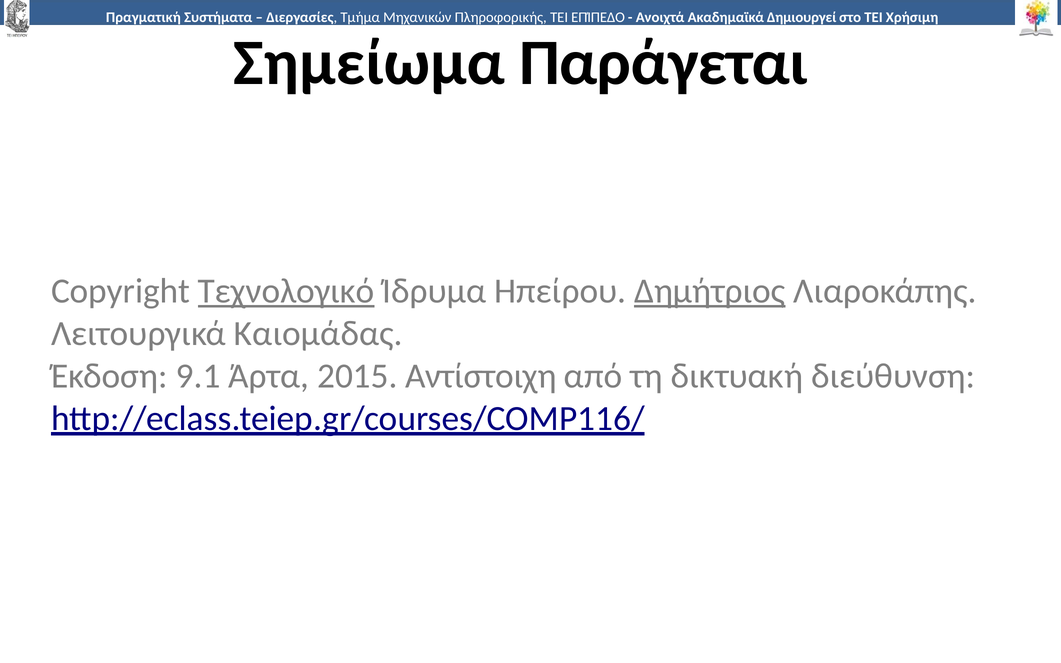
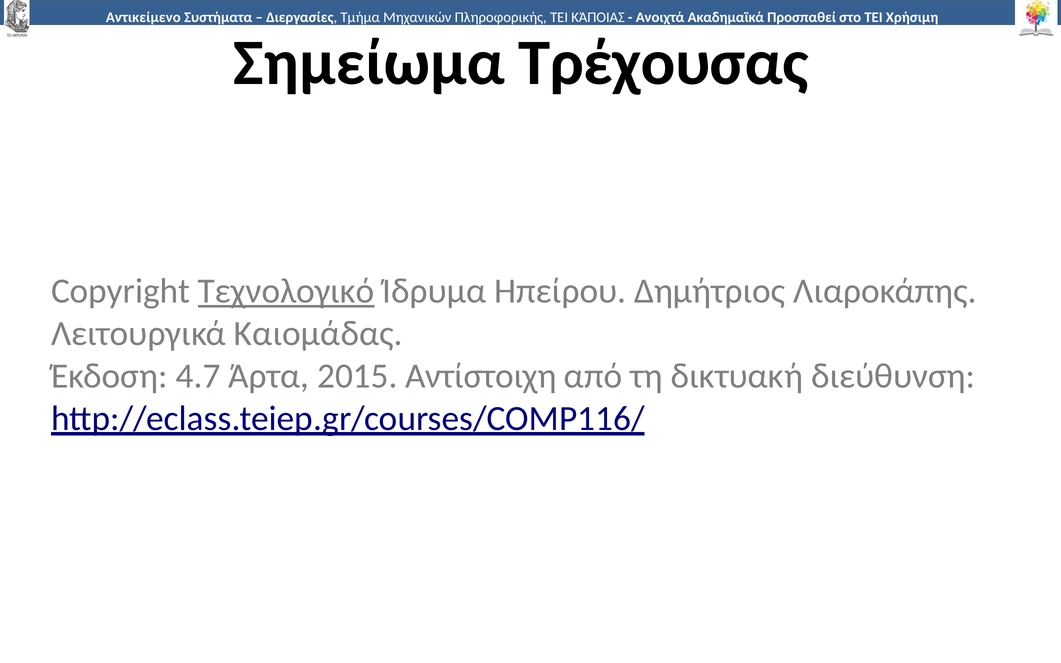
Πραγματική: Πραγματική -> Αντικείμενο (143, 17)
ΕΠΊΠΕΔΟ: ΕΠΊΠΕΔΟ -> ΚΆΠΟΙΑΣ (598, 17)
Δημιουργεί: Δημιουργεί -> Προσπαθεί (802, 17)
Παράγεται: Παράγεται -> Τρέχουσας (663, 63)
Δημήτριος underline: present -> none (710, 291)
9.1: 9.1 -> 4.7 (198, 376)
